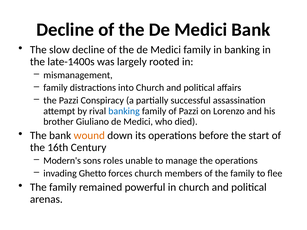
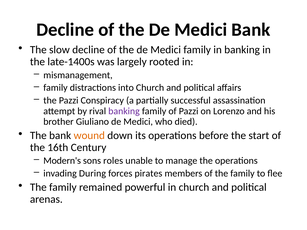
banking colour: blue -> purple (124, 111)
Ghetto: Ghetto -> During (92, 174)
forces church: church -> pirates (148, 174)
